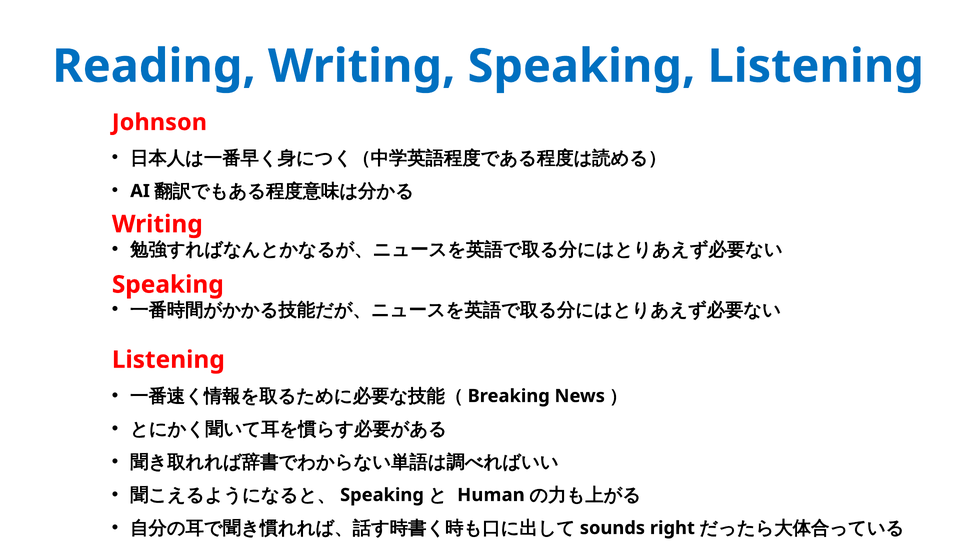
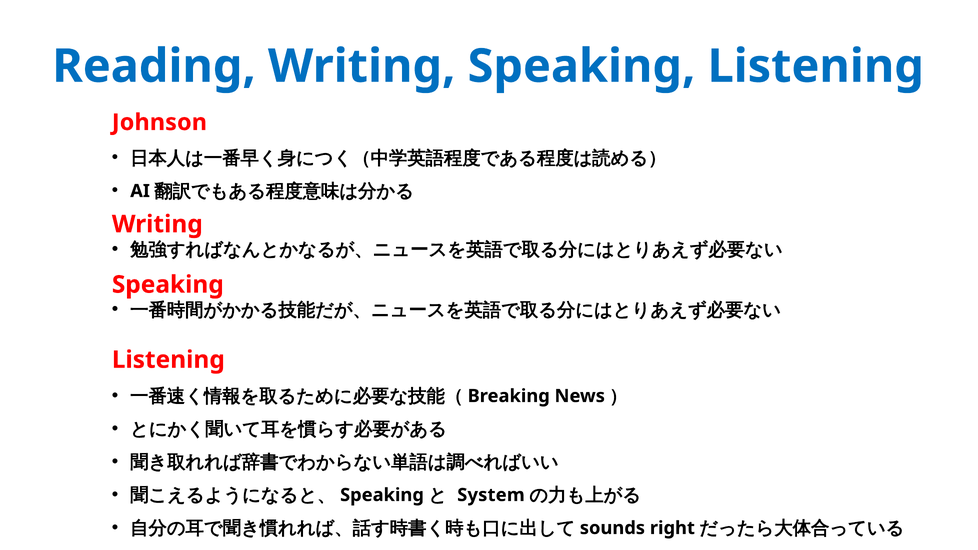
Human: Human -> System (491, 495)
